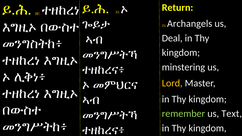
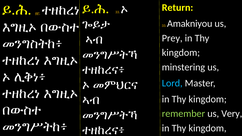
Archangels: Archangels -> Amakniyou (190, 24)
Deal: Deal -> Prey (172, 38)
Lord colour: yellow -> light blue (172, 83)
Text: Text -> Very (232, 114)
